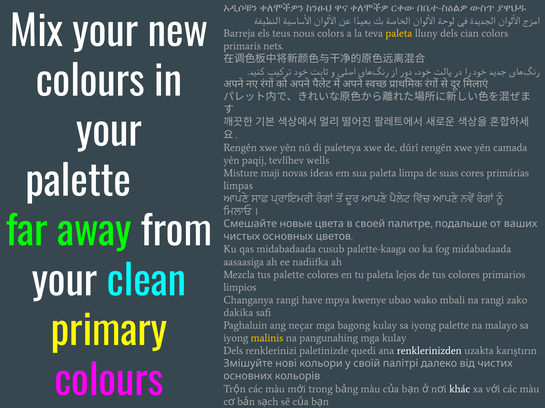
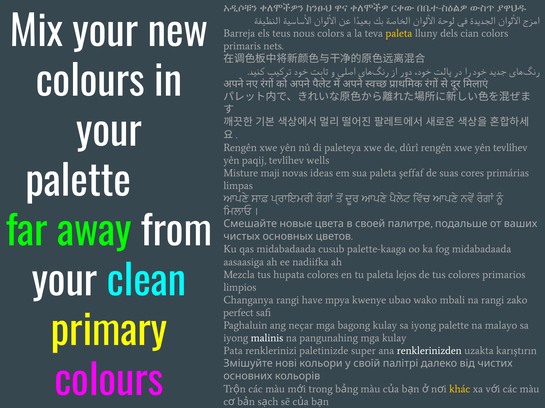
yên camada: camada -> tevlîhev (510, 148)
limpa: limpa -> şeffaf (411, 173)
tus palette: palette -> hupata (289, 275)
dakika: dakika -> perfect (238, 313)
malinis colour: yellow -> white (267, 339)
Dels: Dels -> Pata (233, 351)
quedi: quedi -> super (363, 351)
khác colour: white -> yellow (460, 390)
